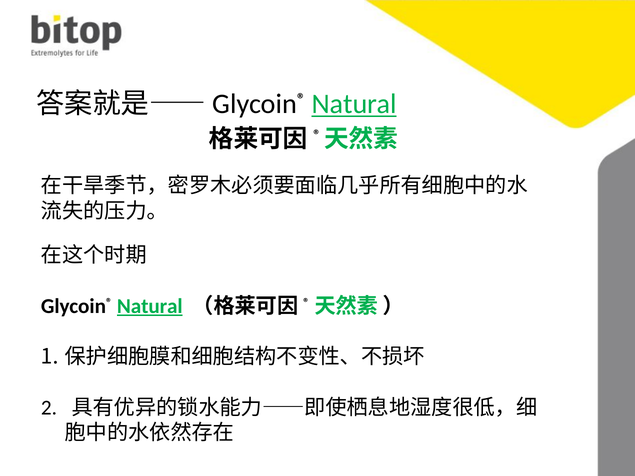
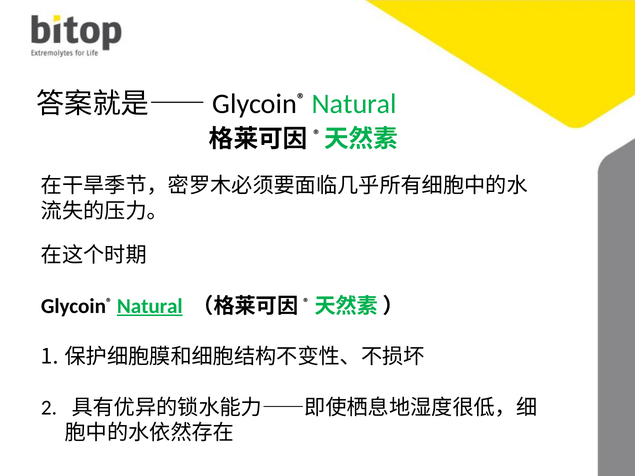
Natural underline: present -> none (354, 104)
